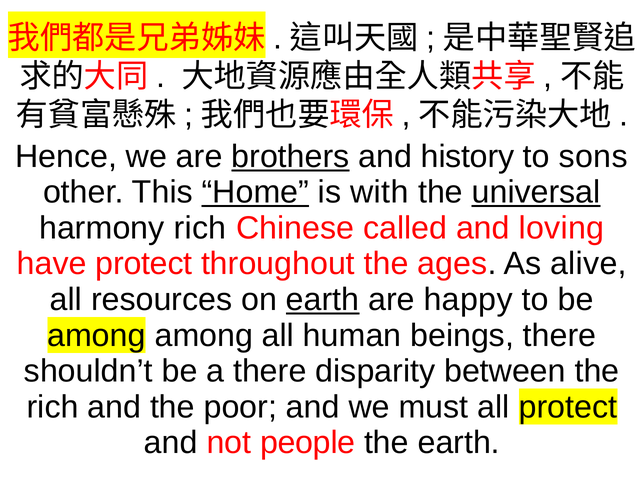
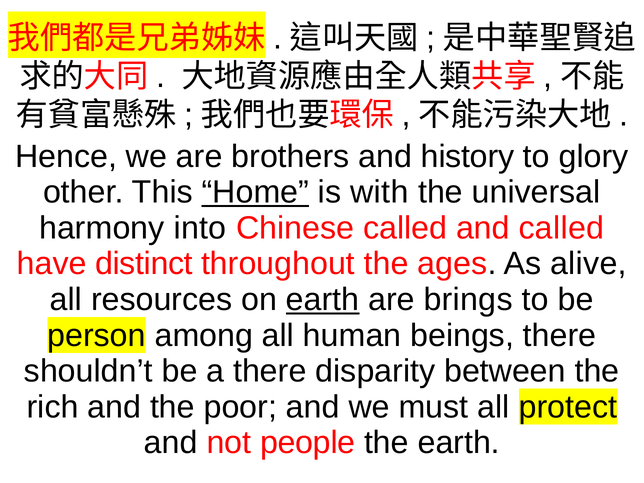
brothers underline: present -> none (290, 157)
sons: sons -> glory (593, 157)
universal underline: present -> none (536, 192)
harmony rich: rich -> into (200, 228)
and loving: loving -> called (561, 228)
have protect: protect -> distinct (144, 264)
happy: happy -> brings (468, 300)
among: among -> person (96, 335)
